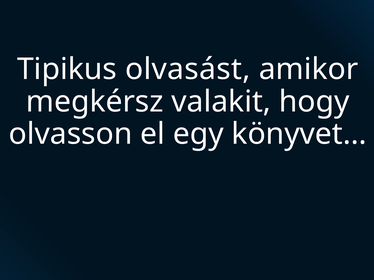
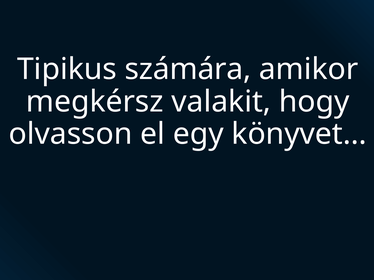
olvasást: olvasást -> számára (188, 69)
